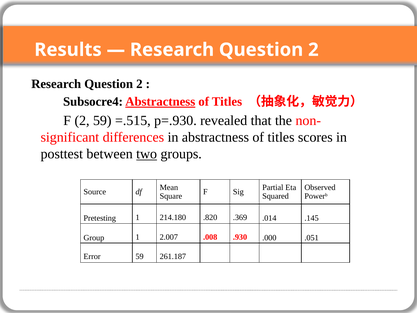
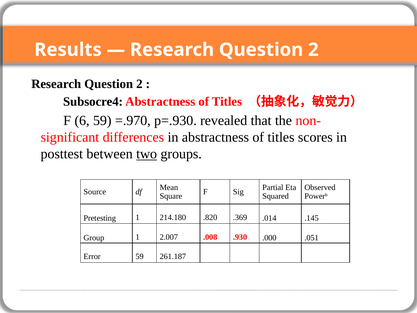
Abstractness underline: present -> none (160, 102)
F 2: 2 -> 6 (82, 120)
=.515: =.515 -> =.970 (133, 120)
